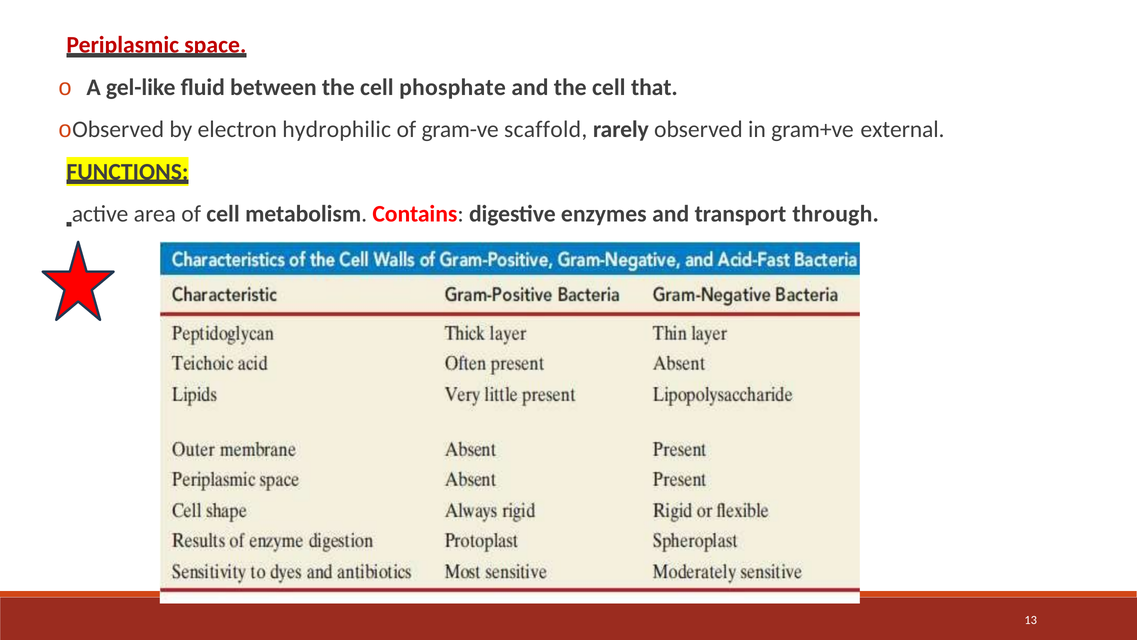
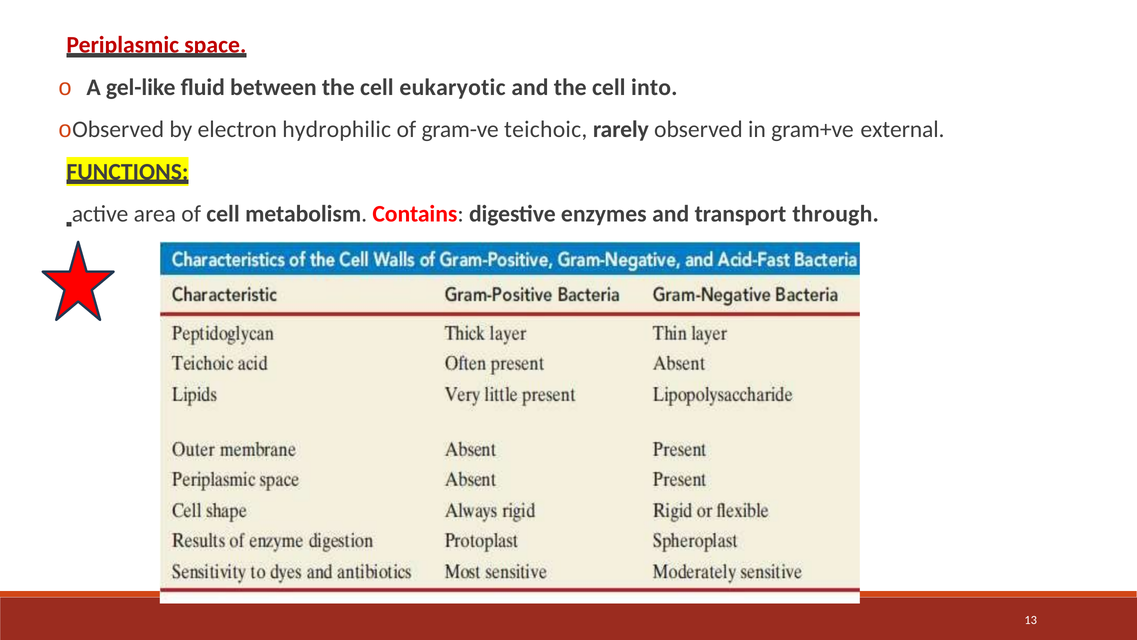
phosphate: phosphate -> eukaryotic (453, 87)
that: that -> into (654, 87)
scaffold: scaffold -> teichoic (546, 129)
